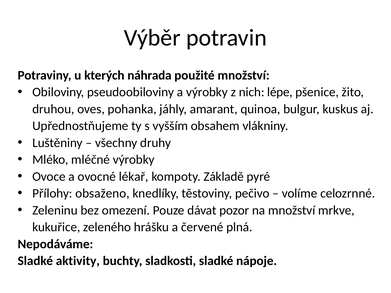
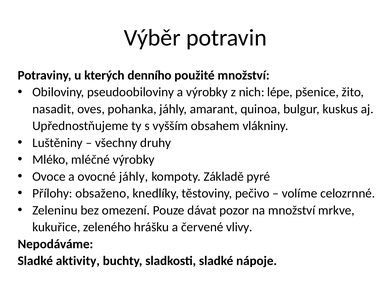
náhrada: náhrada -> denního (149, 75)
druhou: druhou -> nasadit (53, 109)
ovocné lékař: lékař -> jáhly (134, 177)
plná: plná -> vlivy (239, 227)
